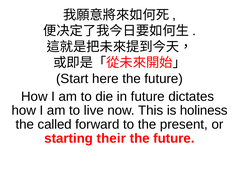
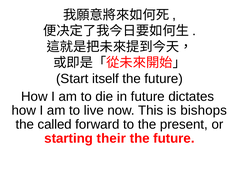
here: here -> itself (105, 79)
holiness: holiness -> bishops (204, 111)
